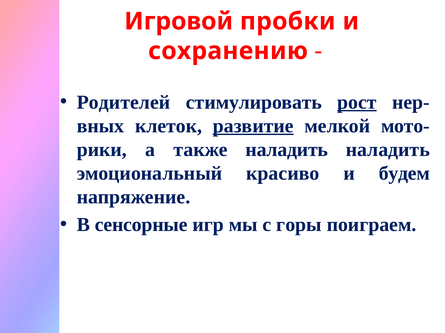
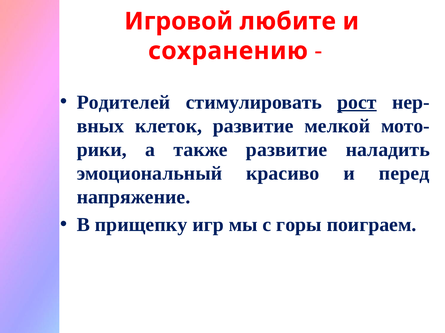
пробки: пробки -> любите (288, 21)
развитие underline: present -> none (253, 126)
также наладить: наладить -> развитие (287, 150)
будем: будем -> перед (404, 174)
сенсорные: сенсорные -> прищепку (141, 225)
